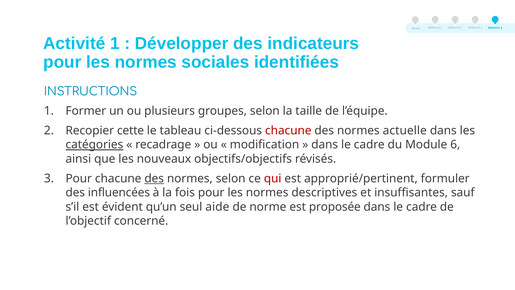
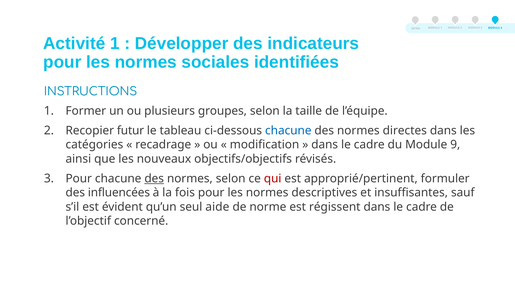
cette: cette -> futur (131, 130)
chacune colour: red -> blue (288, 130)
actuelle: actuelle -> directes (405, 130)
catégories underline: present -> none (94, 145)
6: 6 -> 9 (455, 145)
proposée: proposée -> régissent (335, 207)
